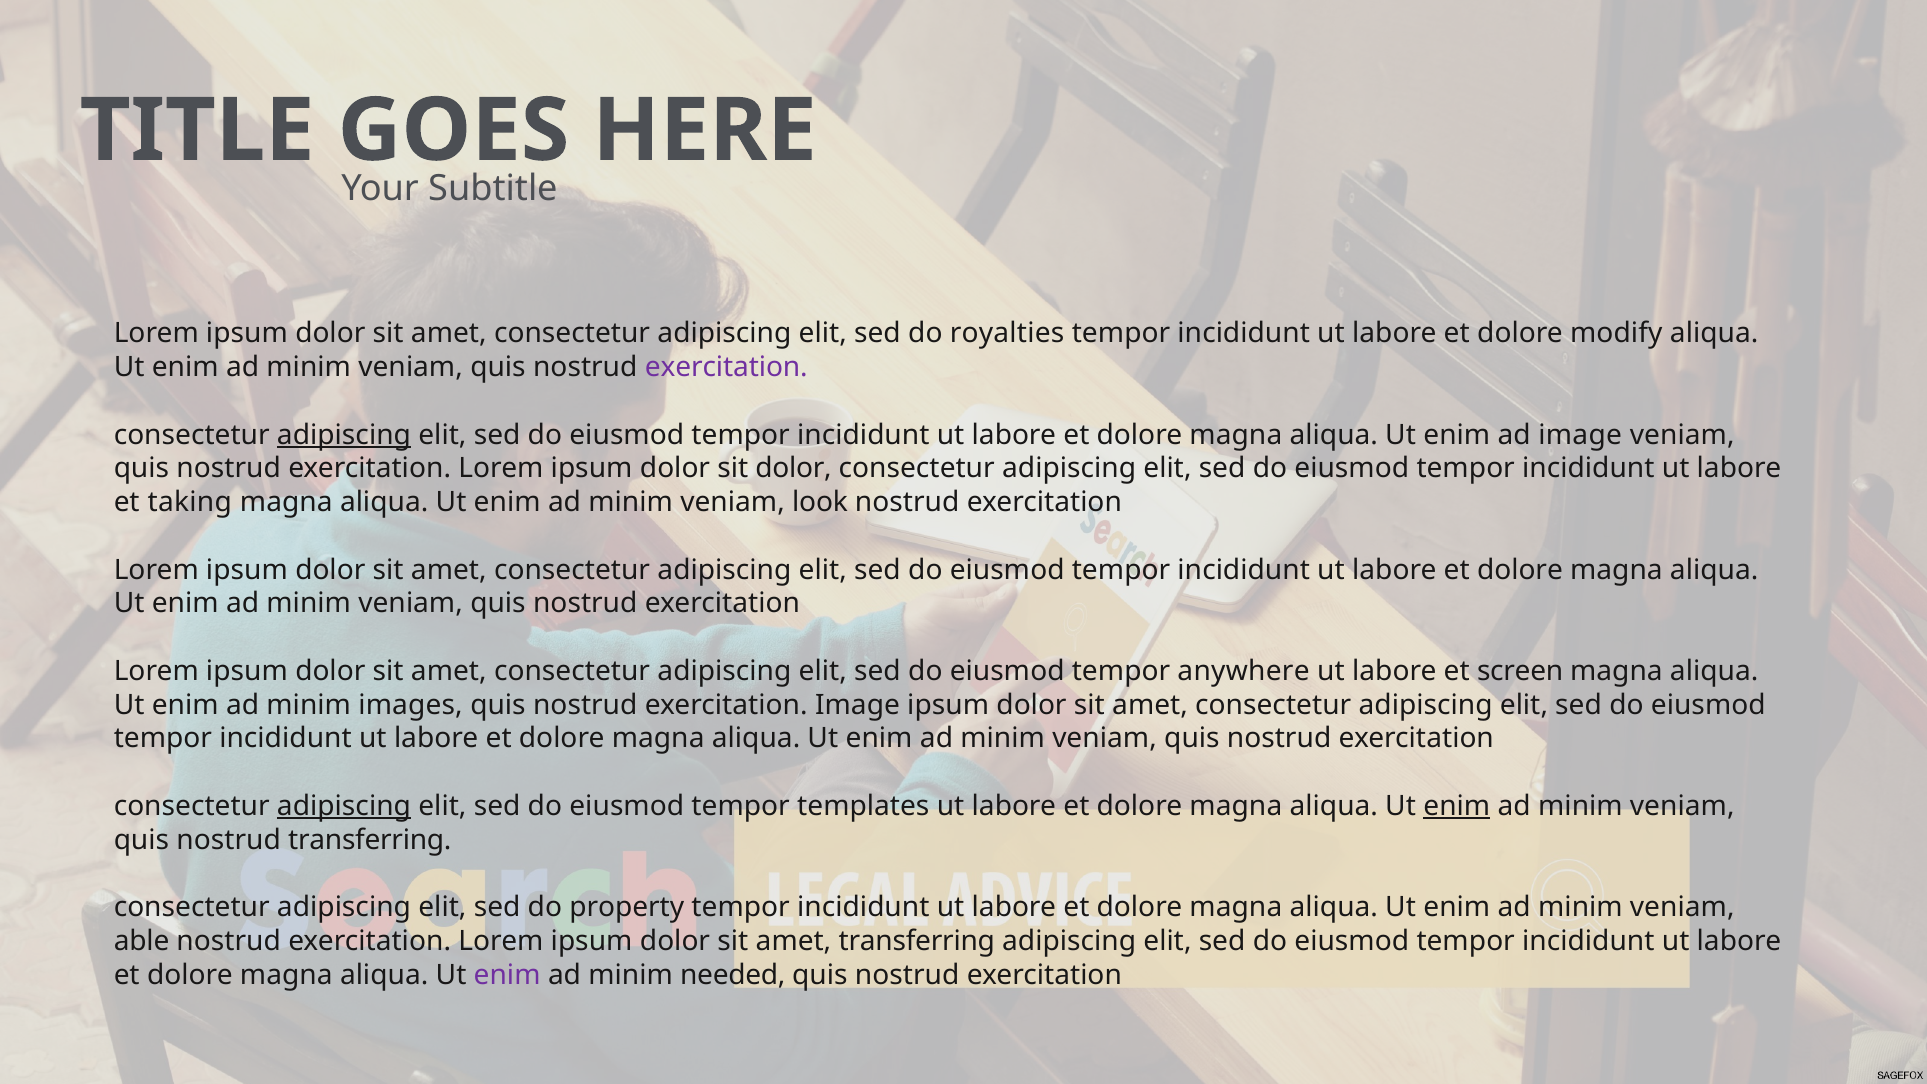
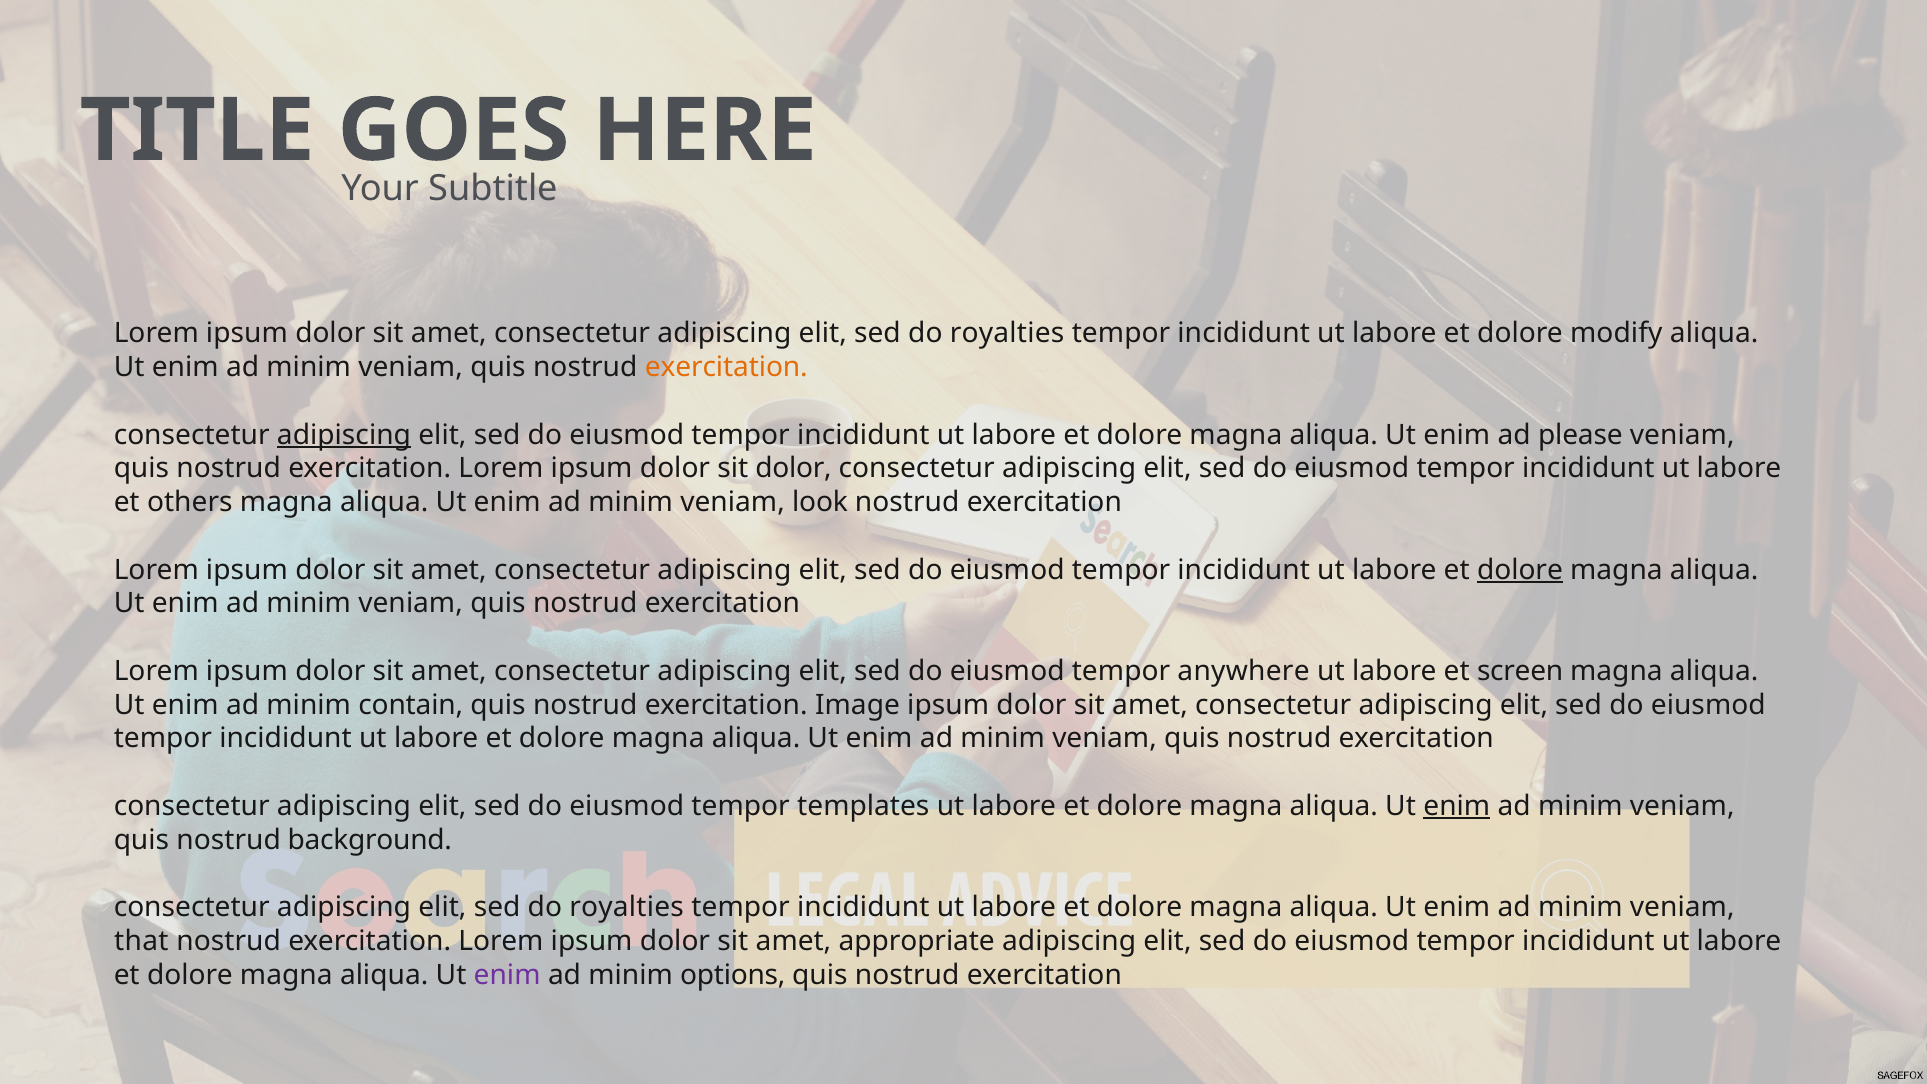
exercitation colour: purple -> orange (726, 367)
ad image: image -> please (1580, 435)
taking: taking -> others (190, 502)
dolore underline: none -> present (1520, 570)
images: images -> contain (411, 705)
adipiscing underline: present -> none (344, 806)
nostrud transferring: transferring -> background (370, 840)
property: property -> royalties (627, 907)
able: able -> that (141, 941)
amet transferring: transferring -> appropriate (917, 941)
needed: needed -> options (733, 975)
